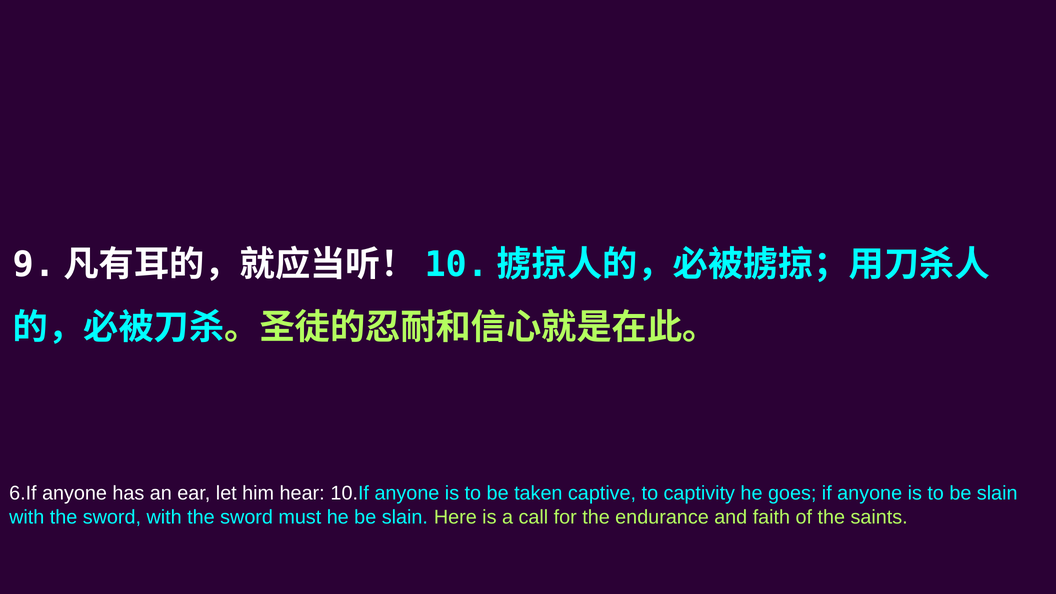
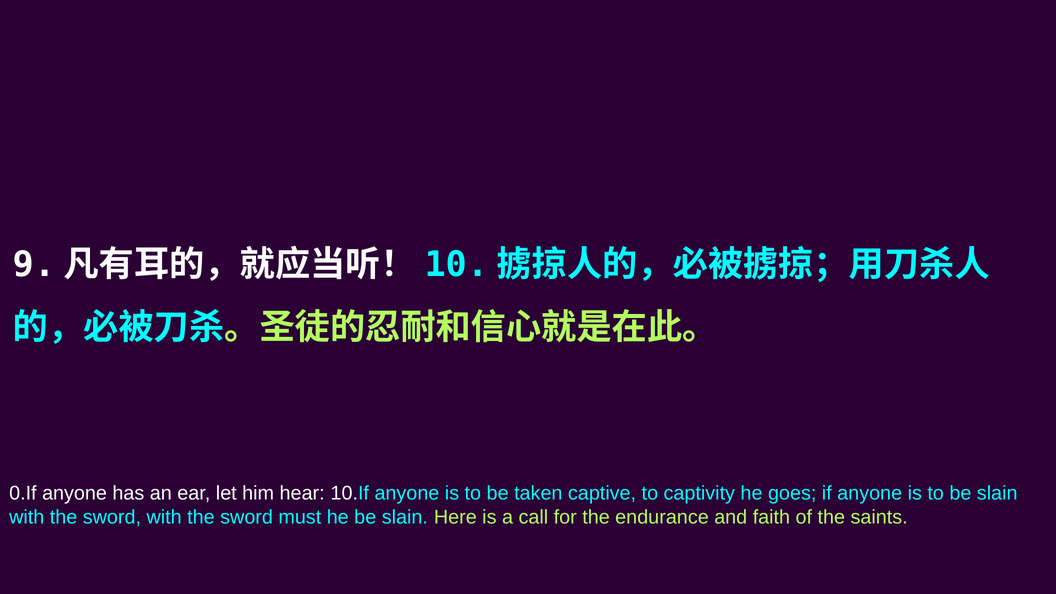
6.If: 6.If -> 0.If (23, 493)
